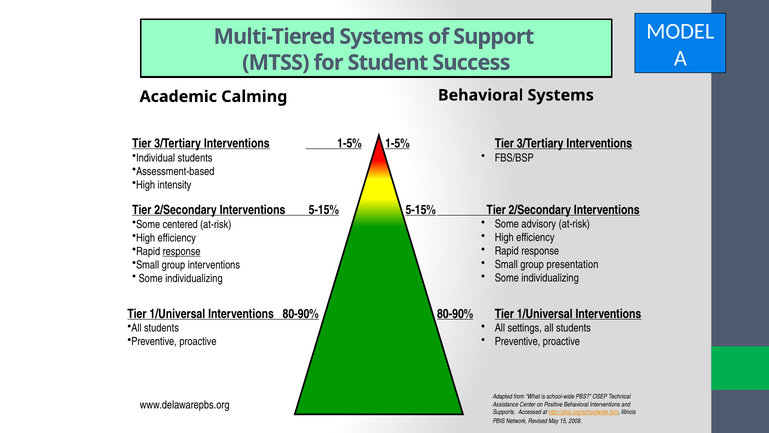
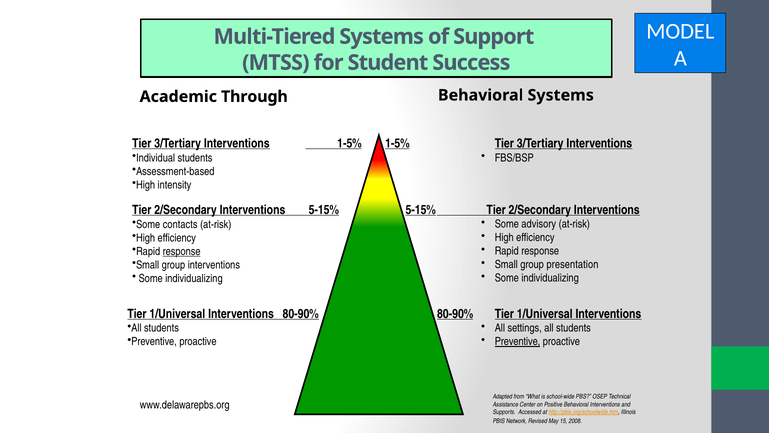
Calming: Calming -> Through (254, 97)
centered: centered -> contacts (180, 224)
Preventive underline: none -> present (518, 341)
